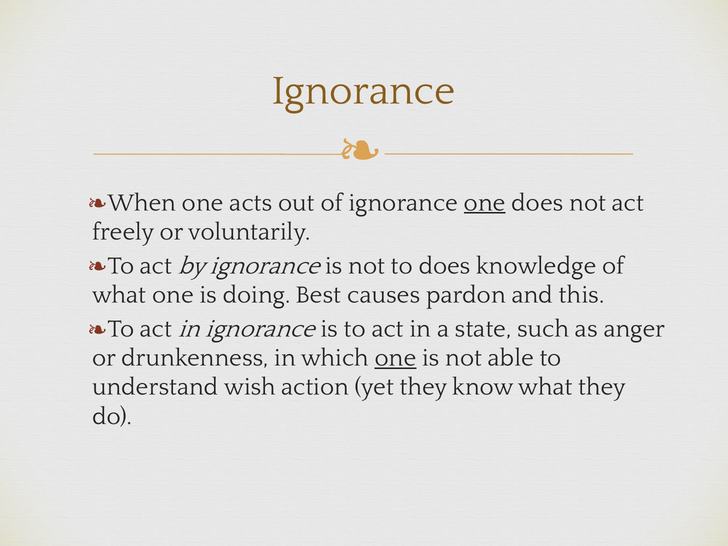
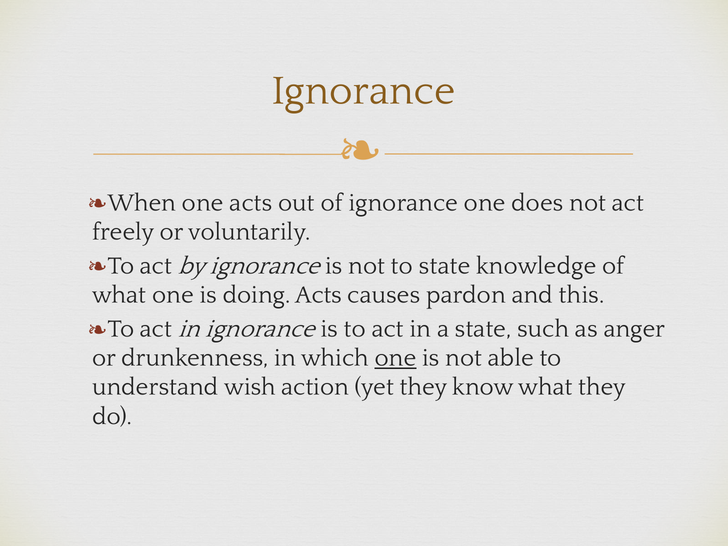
one underline: present -> none (485, 203)
to does: does -> state (445, 266)
doing Best: Best -> Acts (319, 295)
